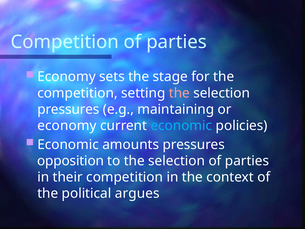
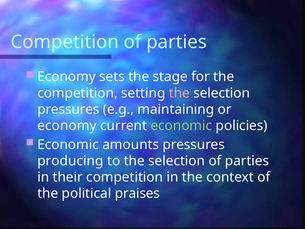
economic colour: light blue -> light green (181, 125)
opposition: opposition -> producing (70, 161)
argues: argues -> praises (137, 193)
